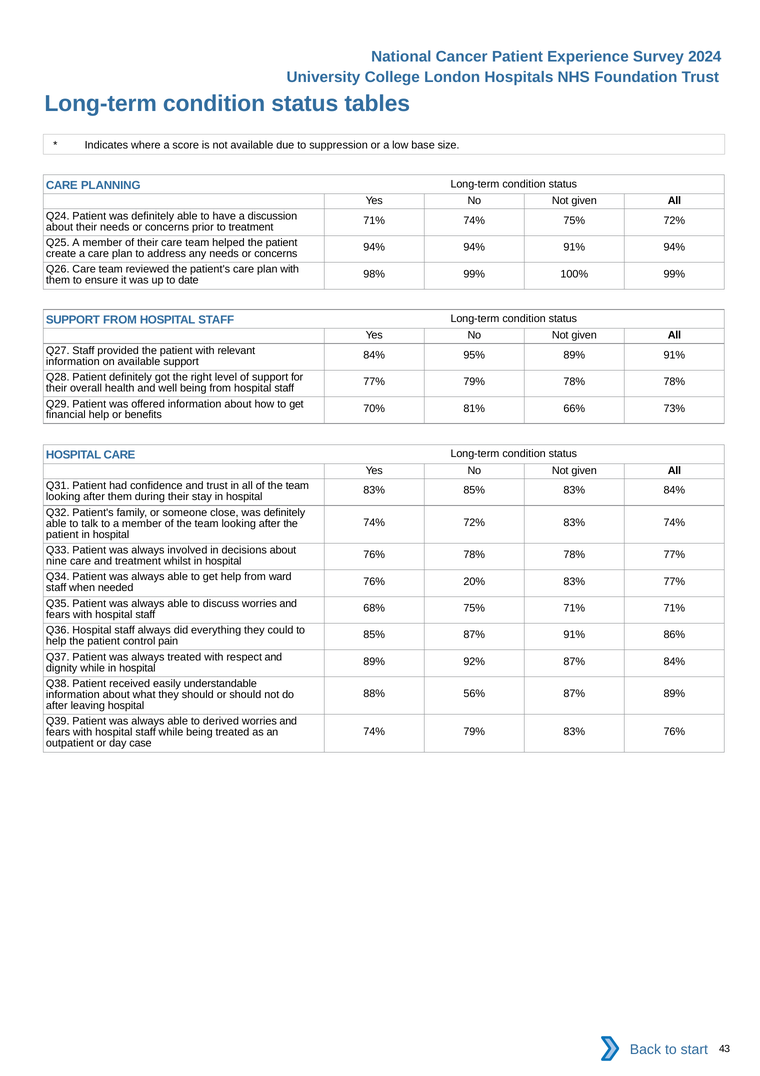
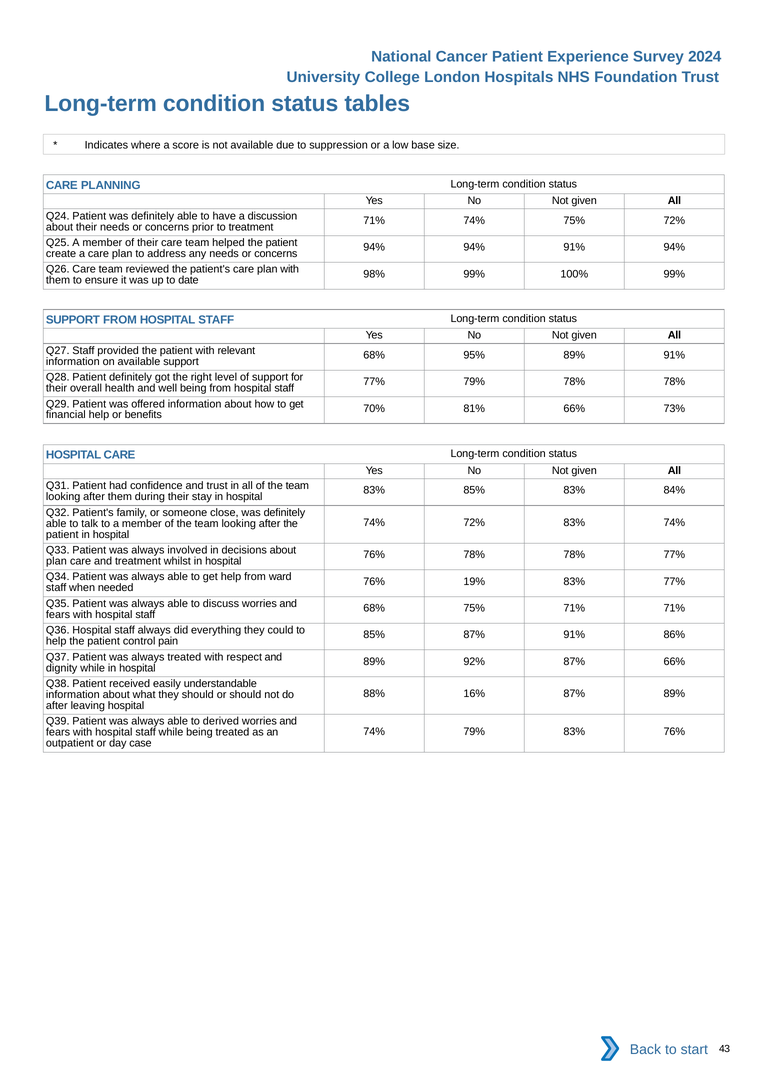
84%: 84% -> 68% (374, 355)
nine: nine -> plan (56, 561)
20%: 20% -> 19% (474, 581)
87% 84%: 84% -> 66% (674, 661)
56%: 56% -> 16% (474, 693)
